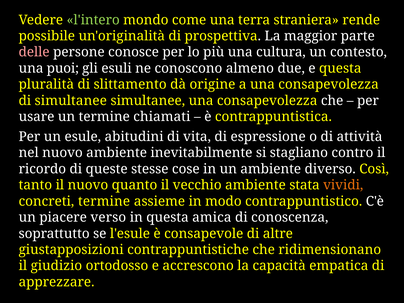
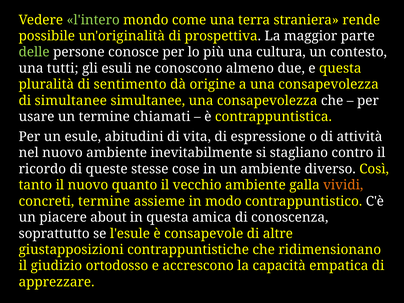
delle colour: pink -> light green (34, 52)
puoi: puoi -> tutti (63, 68)
slittamento: slittamento -> sentimento (130, 85)
stata: stata -> galla (305, 185)
verso: verso -> about (108, 217)
